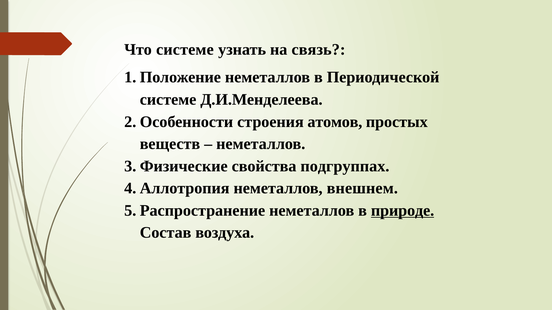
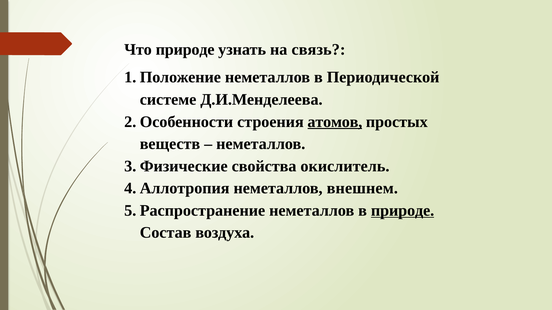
Что системе: системе -> природе (185, 49)
атомов underline: none -> present (335, 122)
подгруппах: подгруппах -> окислитель (345, 166)
